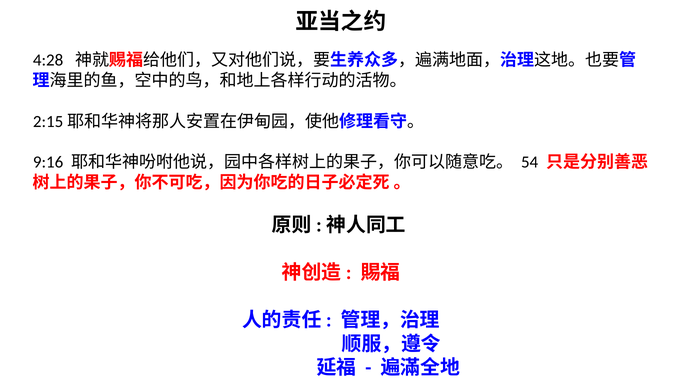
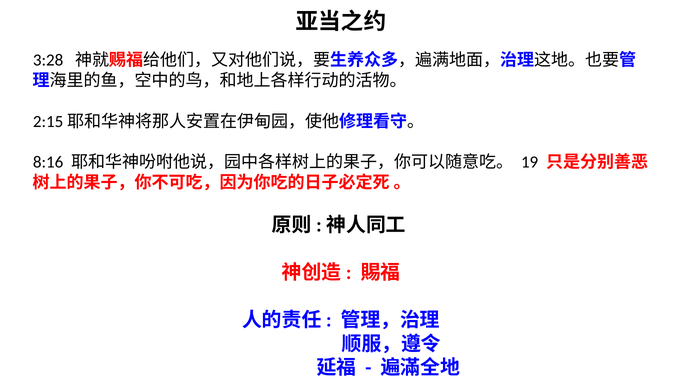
4:28: 4:28 -> 3:28 (48, 60)
9:16: 9:16 -> 8:16 (48, 162)
54: 54 -> 19 (530, 162)
